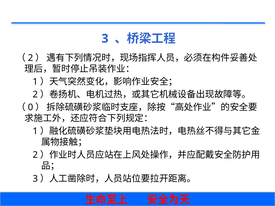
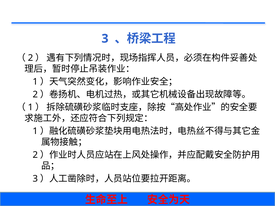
0: 0 -> 1 (30, 107)
